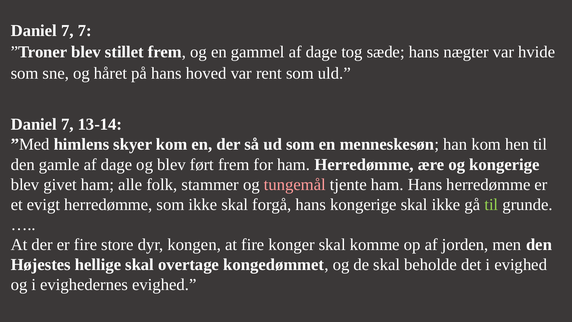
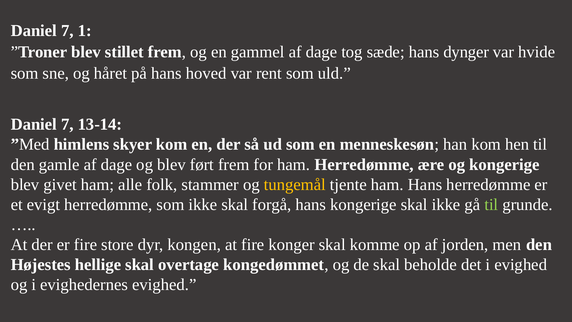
7 7: 7 -> 1 (85, 30)
nægter: nægter -> dynger (466, 52)
tungemål colour: pink -> yellow (295, 184)
